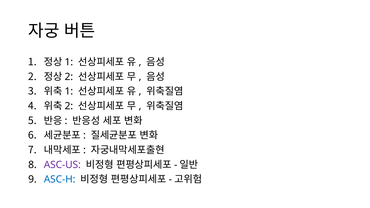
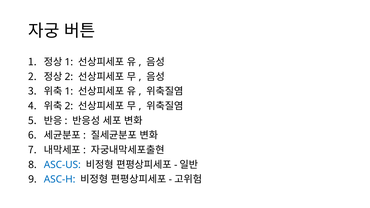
ASC-US colour: purple -> blue (62, 165)
